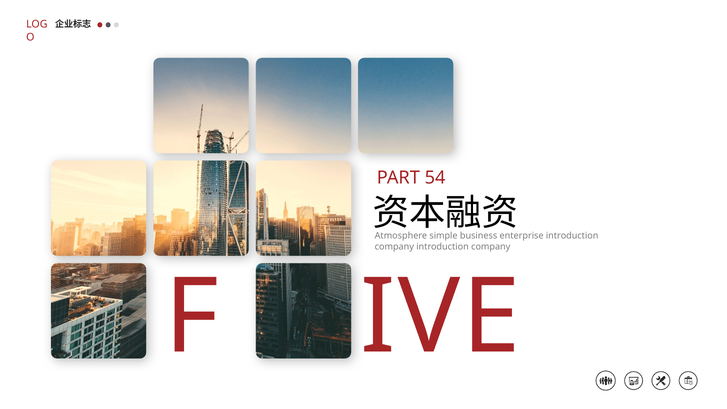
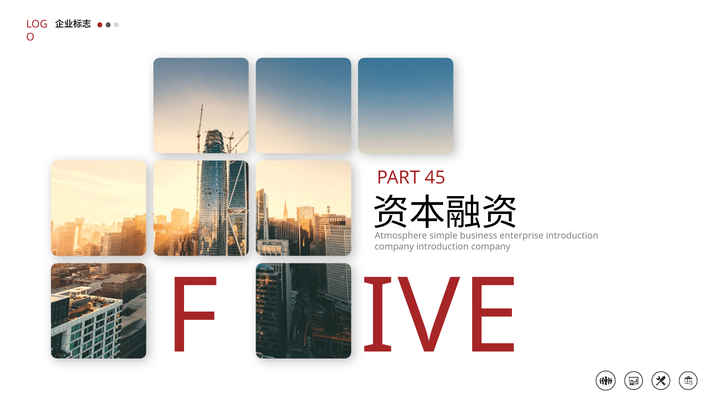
54: 54 -> 45 (435, 178)
